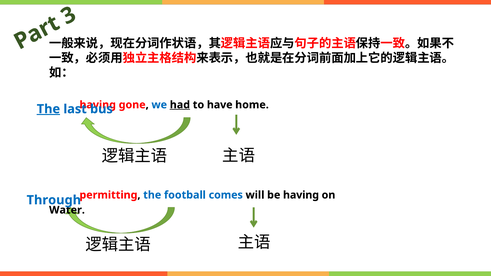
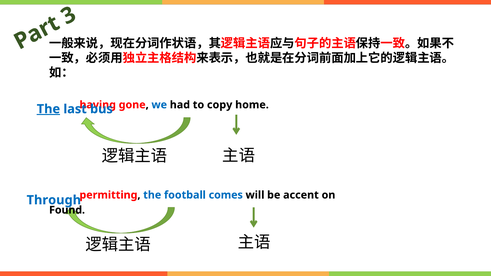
had underline: present -> none (180, 105)
have: have -> copy (220, 105)
be having: having -> accent (301, 195)
Water: Water -> Found (67, 210)
